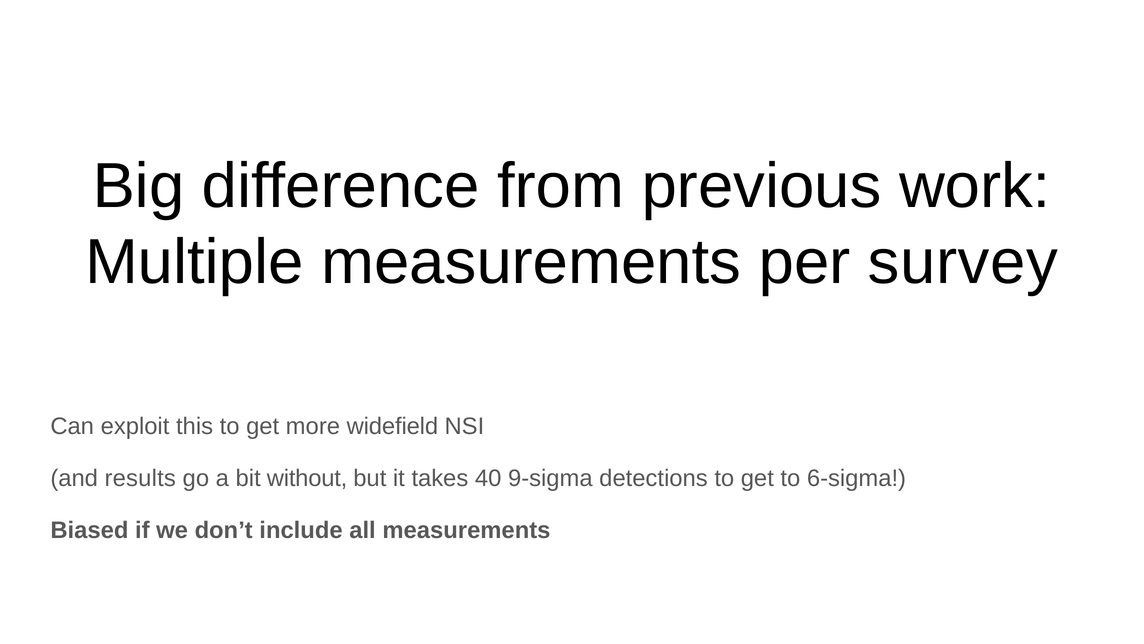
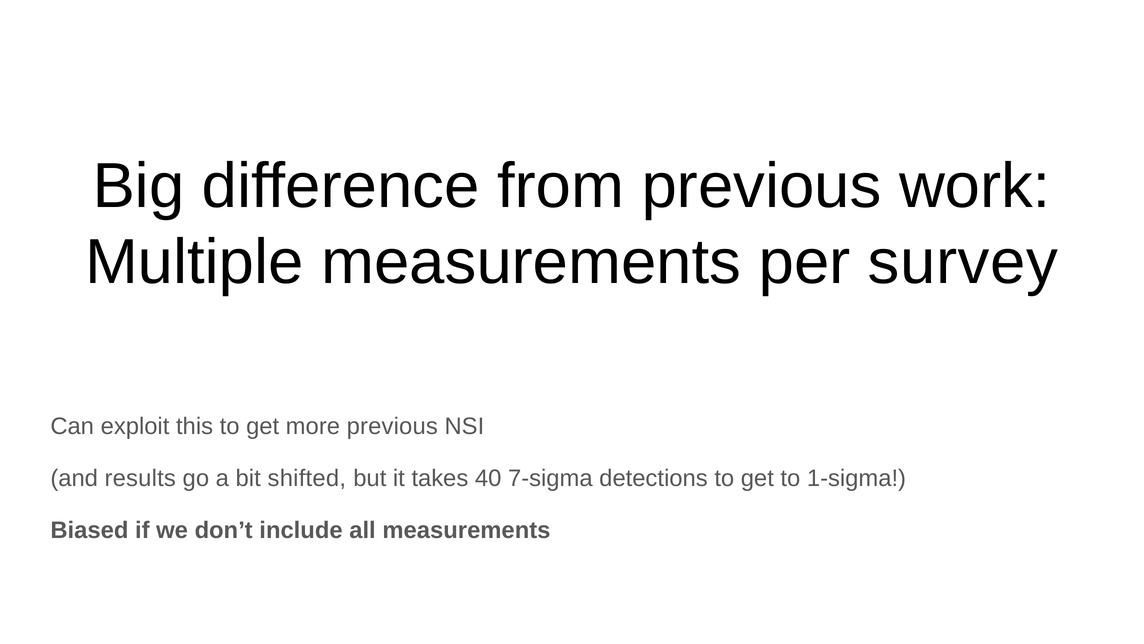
more widefield: widefield -> previous (392, 426)
without: without -> shifted (307, 478)
9-sigma: 9-sigma -> 7-sigma (550, 478)
6-sigma: 6-sigma -> 1-sigma (856, 478)
